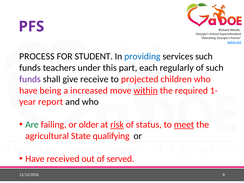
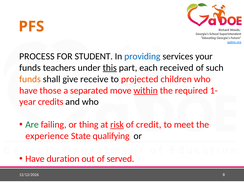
PFS colour: purple -> orange (31, 27)
services such: such -> your (204, 56)
this underline: none -> present (110, 68)
regularly: regularly -> received (177, 68)
funds colour: purple -> orange (30, 79)
being: being -> those (50, 90)
increased: increased -> separated (89, 90)
report: report -> credits (51, 102)
older: older -> thing (89, 125)
status: status -> credit (149, 125)
meet underline: present -> none (184, 125)
agricultural: agricultural -> experience (47, 136)
received: received -> duration (63, 159)
